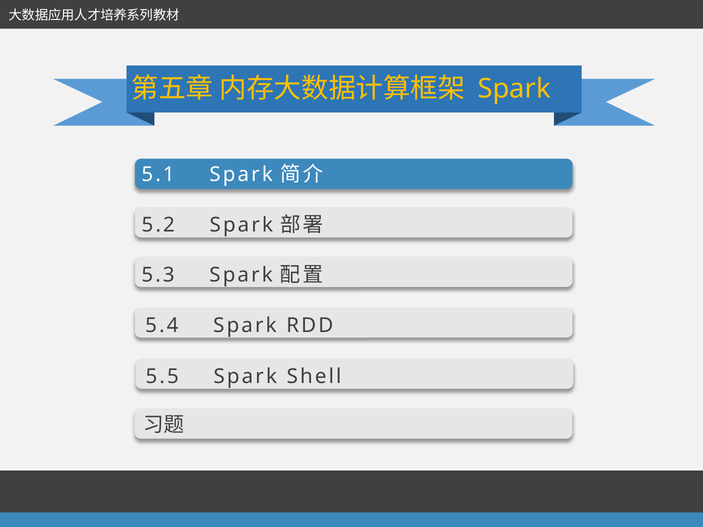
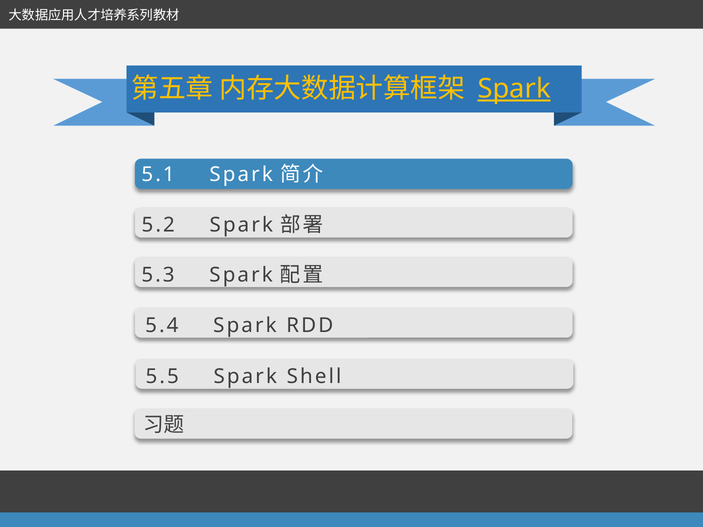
Spark underline: none -> present (514, 89)
